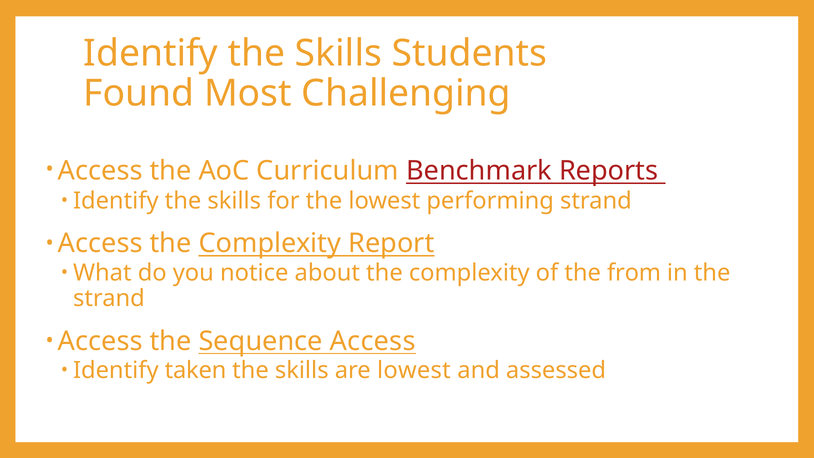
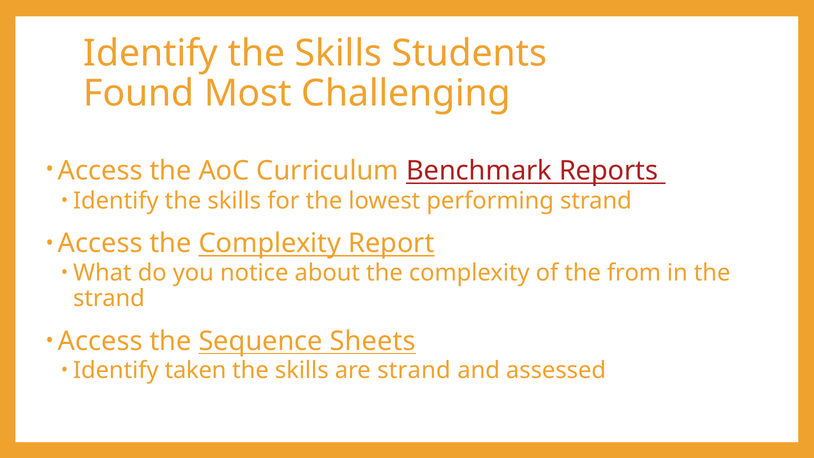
Sequence Access: Access -> Sheets (373, 341)
are lowest: lowest -> strand (414, 370)
